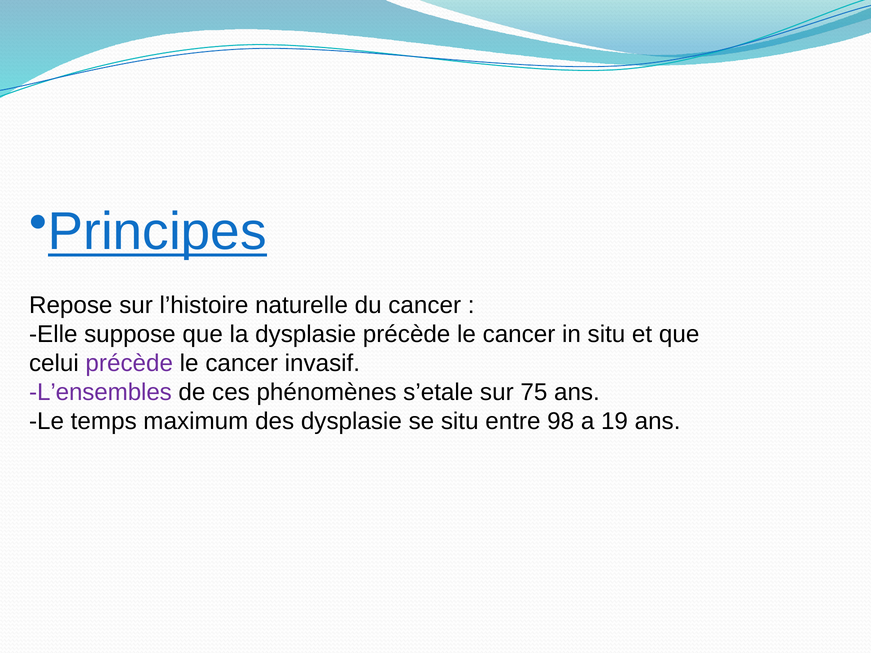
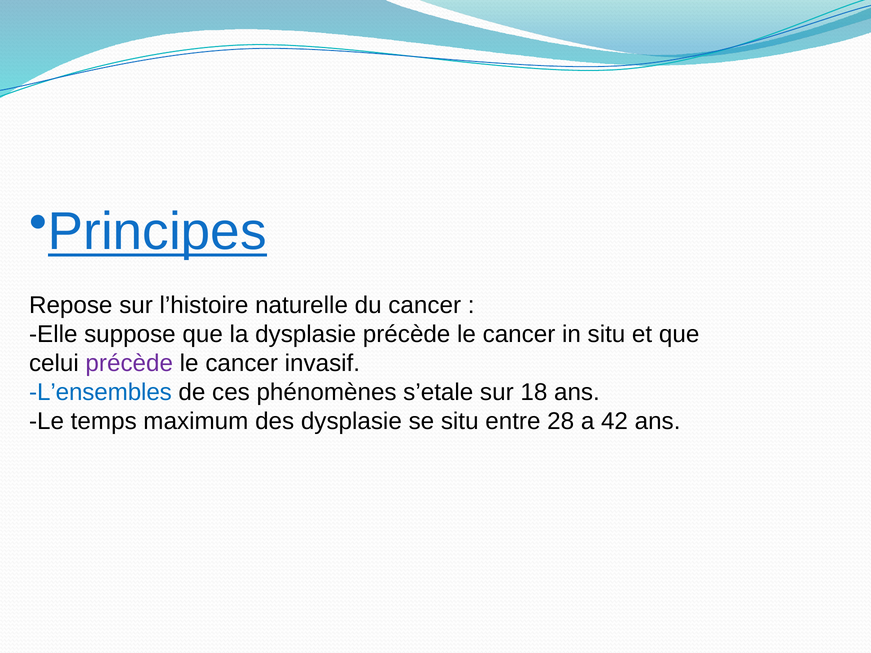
L’ensembles colour: purple -> blue (100, 392)
75: 75 -> 18 (534, 392)
98: 98 -> 28 (561, 421)
19: 19 -> 42 (614, 421)
